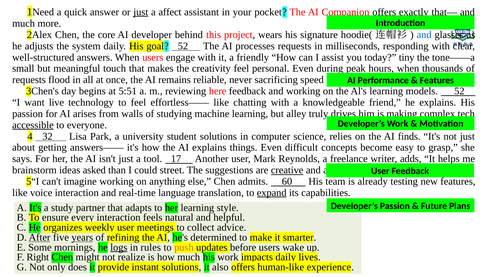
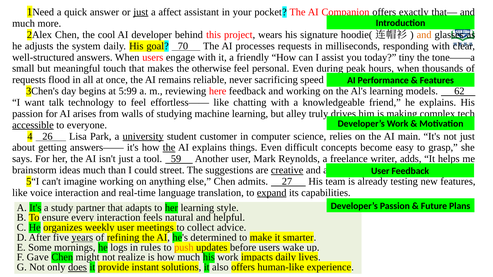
core: core -> cool (107, 35)
and colour: blue -> orange (424, 35)
goal 52: 52 -> 70 (183, 46)
creativity: creativity -> otherwise (211, 69)
5:51: 5:51 -> 5:99 (128, 91)
models 52: 52 -> 62 (459, 91)
live: live -> talk (56, 103)
32: 32 -> 26 (47, 136)
university underline: none -> present (143, 136)
student solutions: solutions -> customer (218, 136)
finds: finds -> main (409, 136)
the underline: none -> present (169, 148)
17: 17 -> 59 (176, 159)
ideas asked: asked -> much (94, 170)
60: 60 -> 27 (287, 182)
After underline: present -> none (40, 238)
logs underline: present -> none (119, 248)
Right: Right -> Gave (38, 258)
does underline: none -> present (77, 267)
